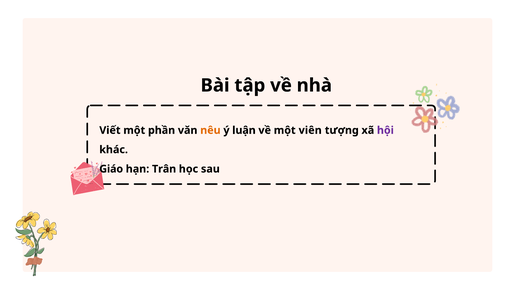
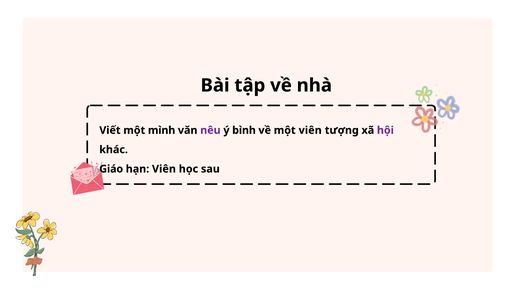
phần: phần -> mình (162, 130)
nêu colour: orange -> purple (210, 130)
luận: luận -> bình (244, 130)
hạn Trân: Trân -> Viên (164, 169)
